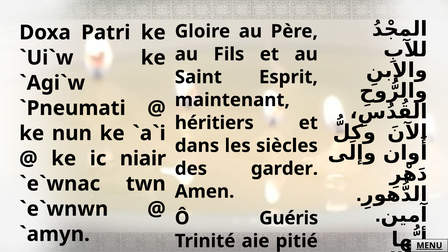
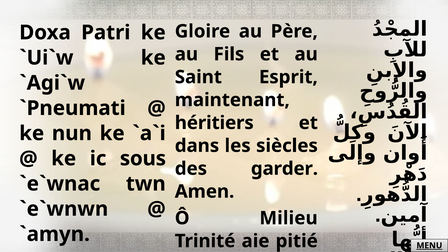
niair: niair -> sous (143, 159)
Guéris: Guéris -> Milieu (289, 218)
